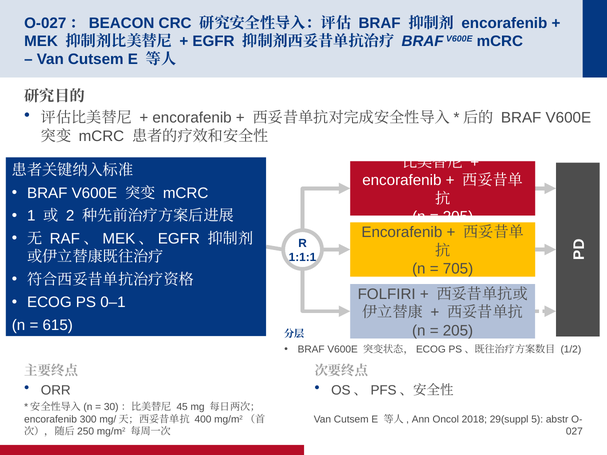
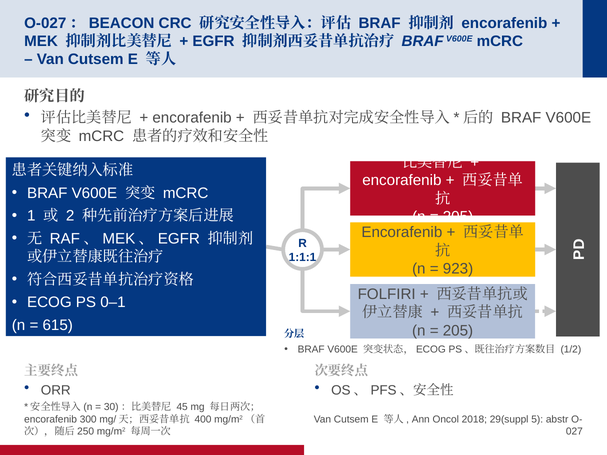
705: 705 -> 923 (458, 269)
